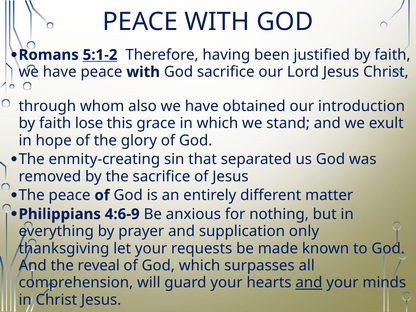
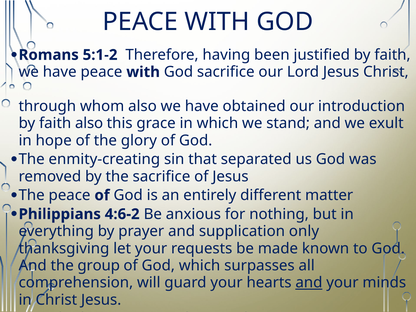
5:1-2 underline: present -> none (100, 55)
faith lose: lose -> also (89, 123)
4:6-9: 4:6-9 -> 4:6-2 (122, 214)
reveal: reveal -> group (99, 265)
